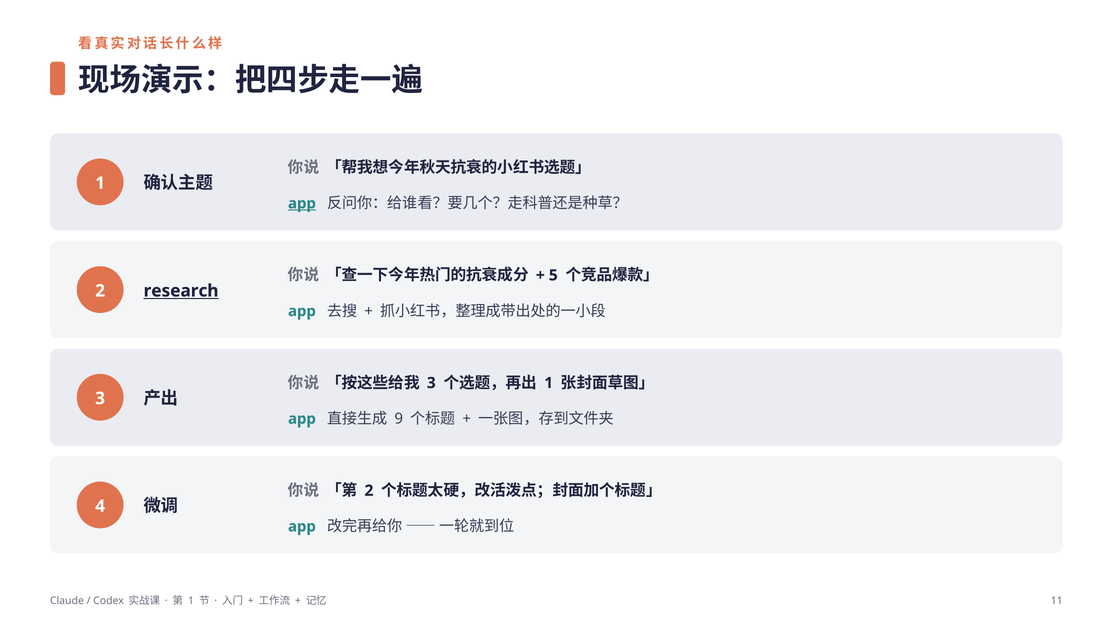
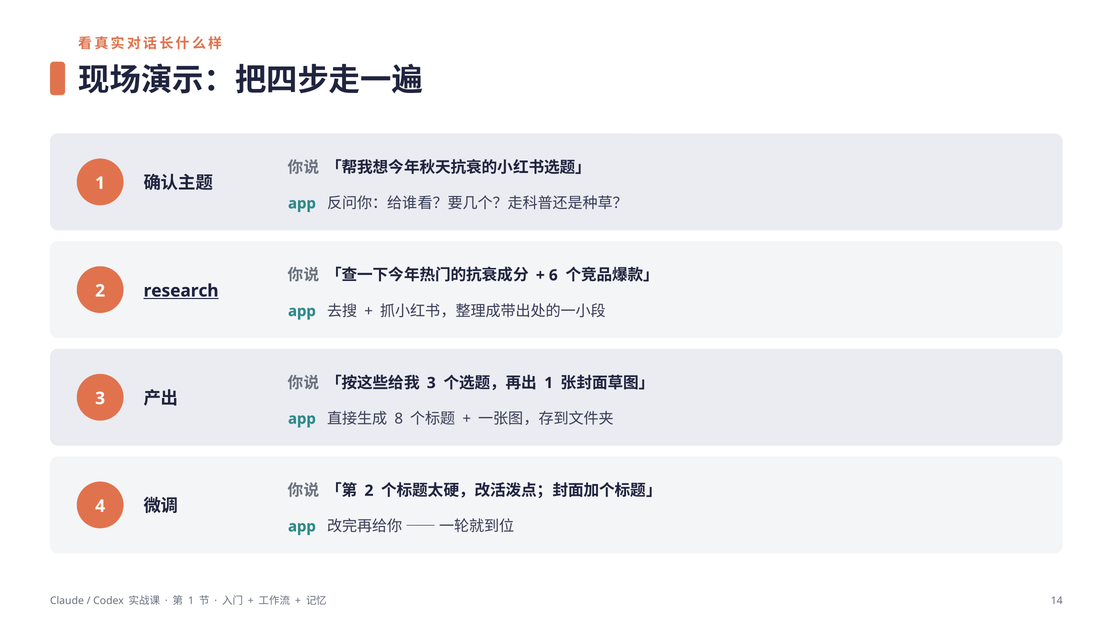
app underline: present -> none (302, 203)
5: 5 -> 6 (553, 275)
9: 9 -> 8 (399, 419)
11: 11 -> 14 (1057, 601)
